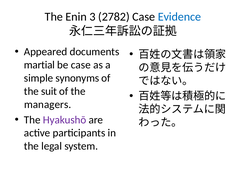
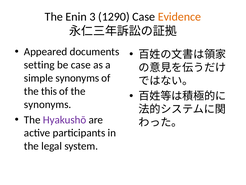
2782: 2782 -> 1290 (114, 17)
Evidence colour: blue -> orange (179, 17)
martial: martial -> setting (39, 65)
suit: suit -> this (49, 91)
managers: managers -> synonyms (48, 104)
